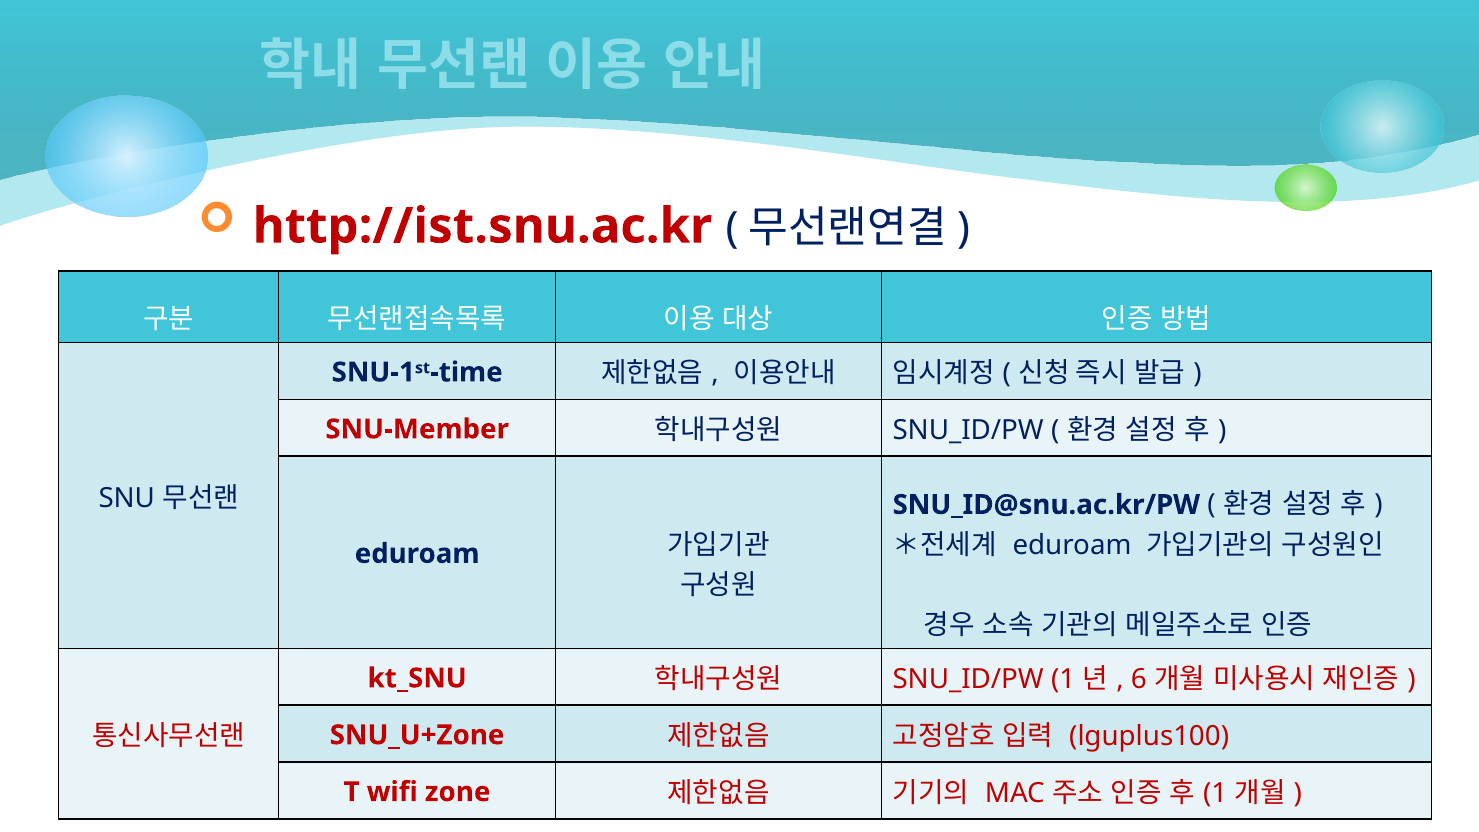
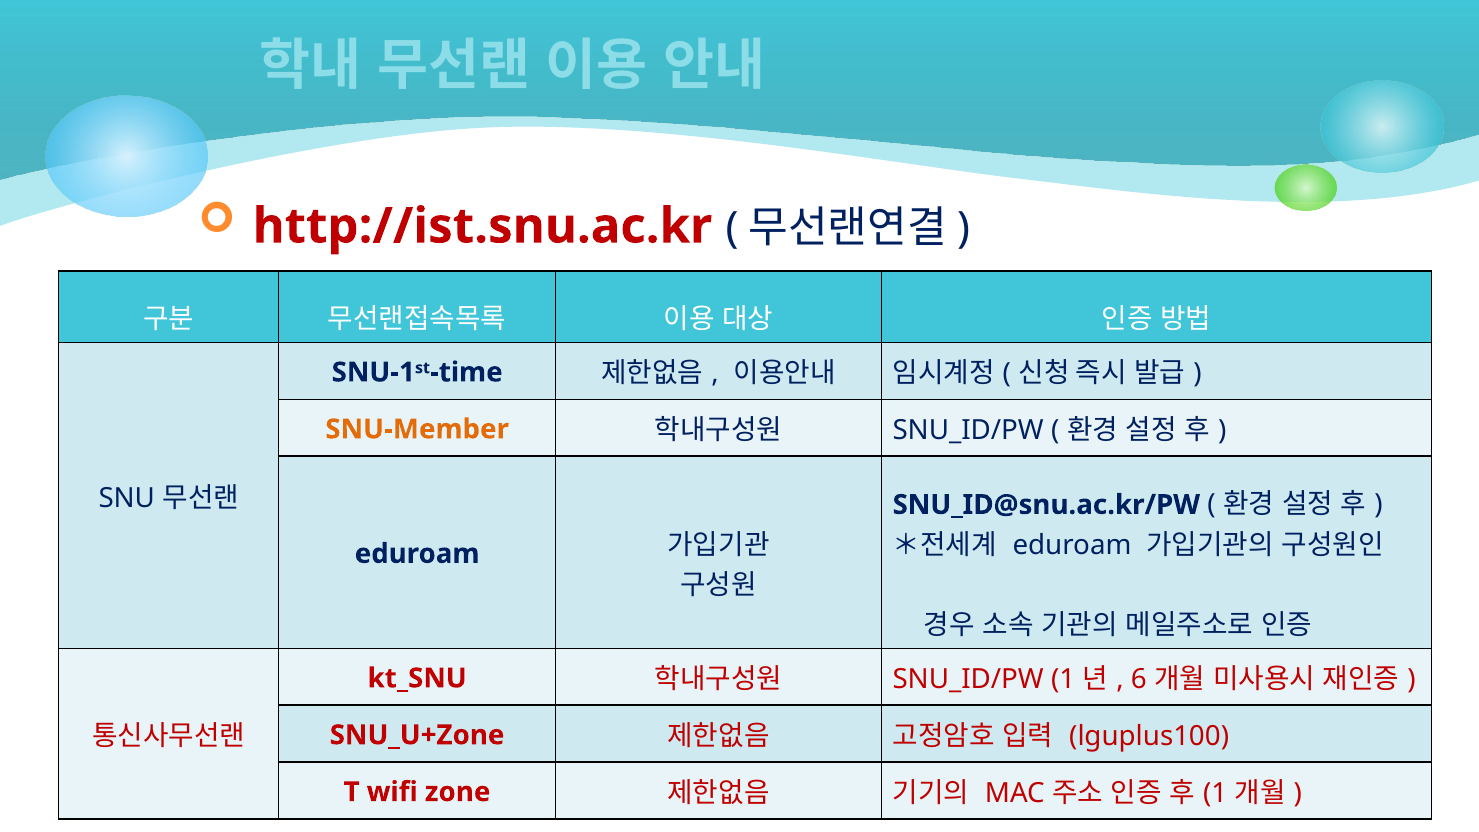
SNU-Member colour: red -> orange (417, 429)
